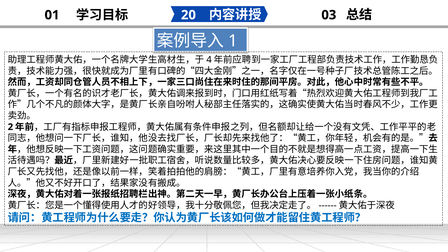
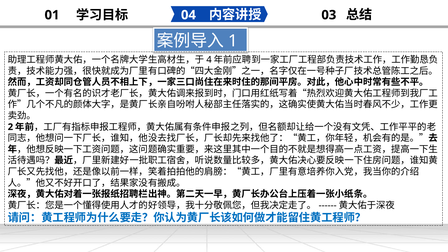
20: 20 -> 04 (188, 15)
